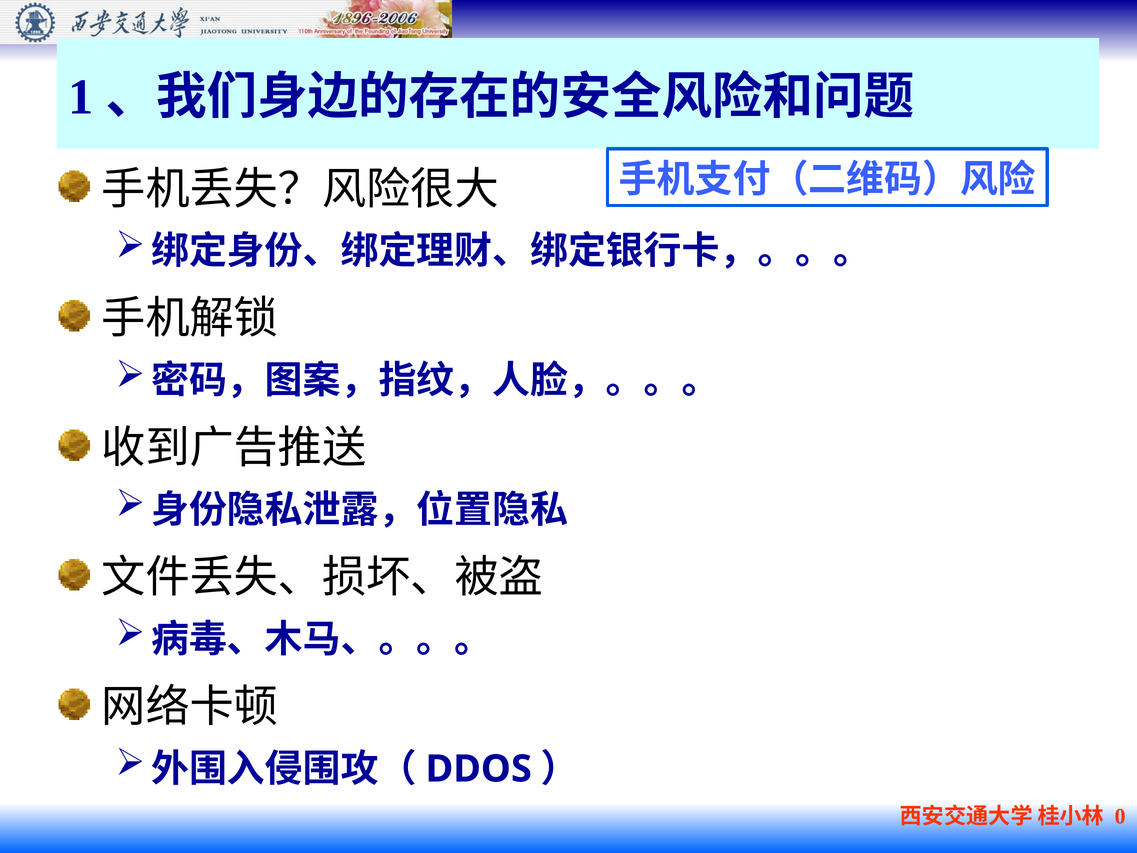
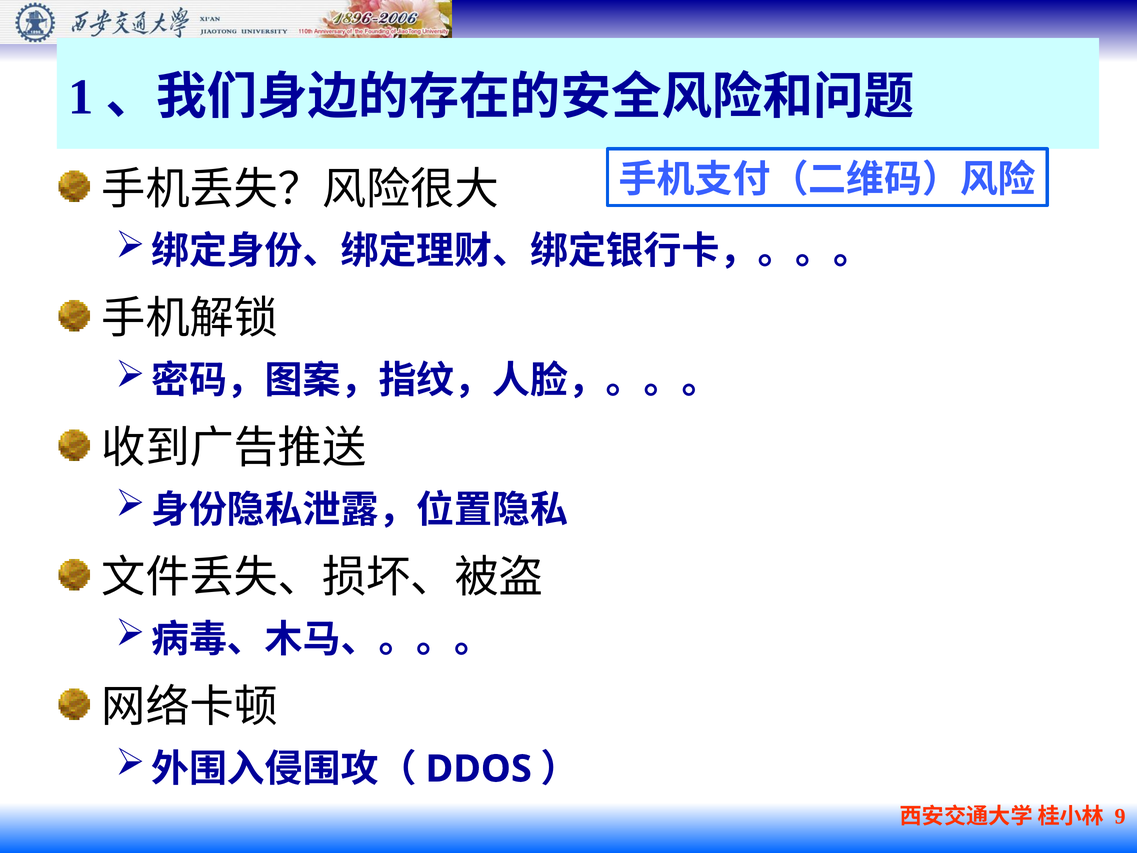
0: 0 -> 9 (1120, 816)
